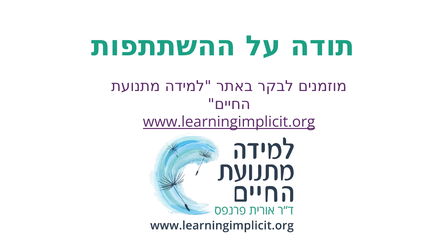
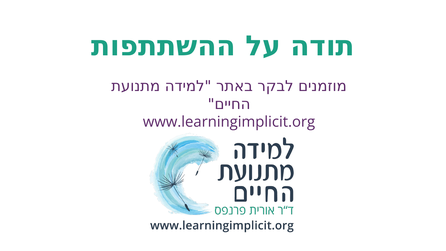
www.learningimplicit.org underline: present -> none (229, 122)
